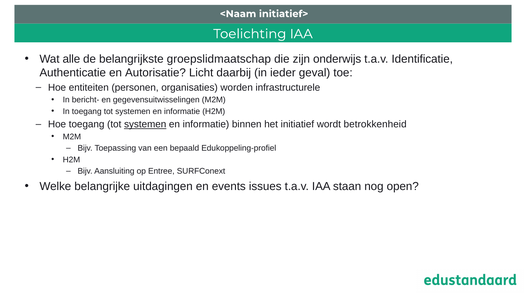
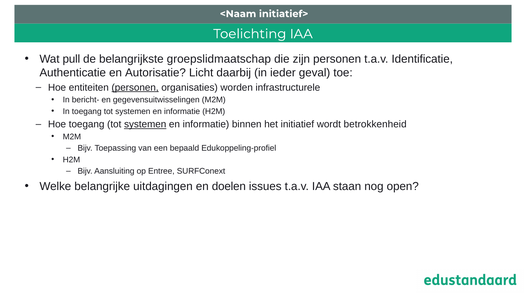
alle: alle -> pull (71, 59)
zijn onderwijs: onderwijs -> personen (337, 59)
personen underline: none -> present (135, 87)
events: events -> doelen (229, 186)
